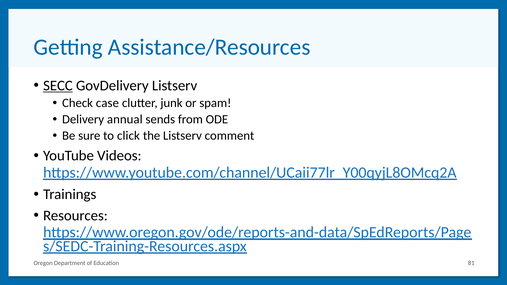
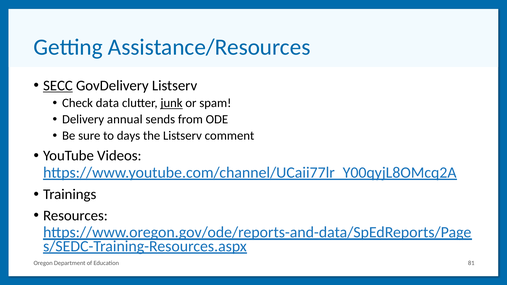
case: case -> data (107, 103)
junk underline: none -> present (172, 103)
click: click -> days (129, 136)
